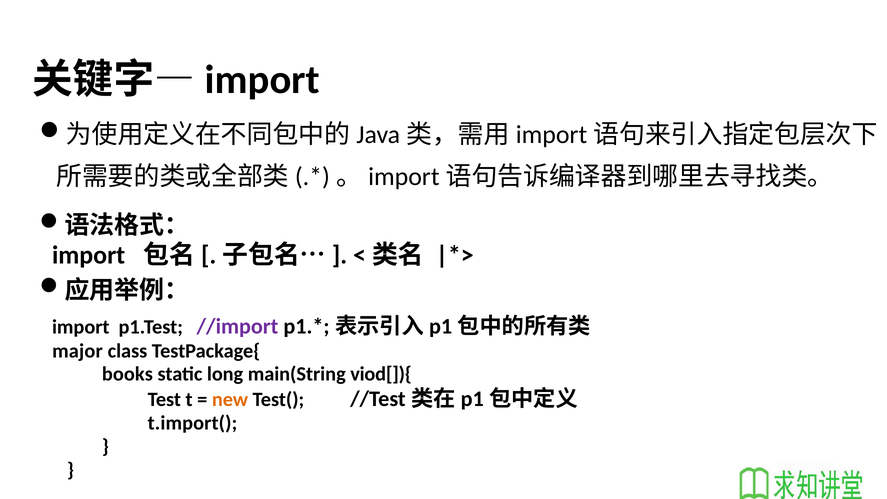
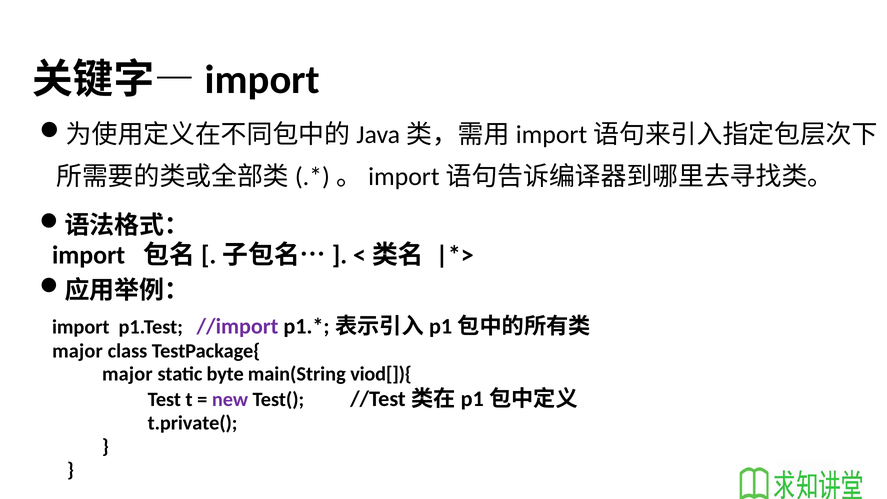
books: books -> major (127, 374)
long: long -> byte (225, 374)
new colour: orange -> purple (230, 399)
t.import(: t.import( -> t.private( (193, 423)
